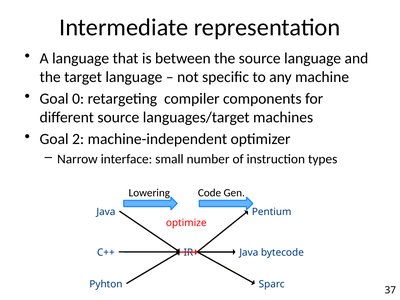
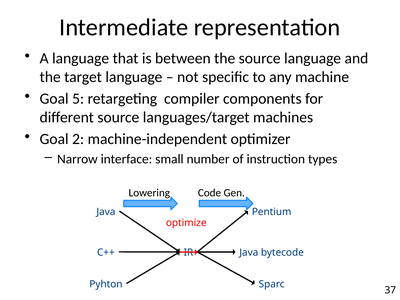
0: 0 -> 5 (78, 99)
